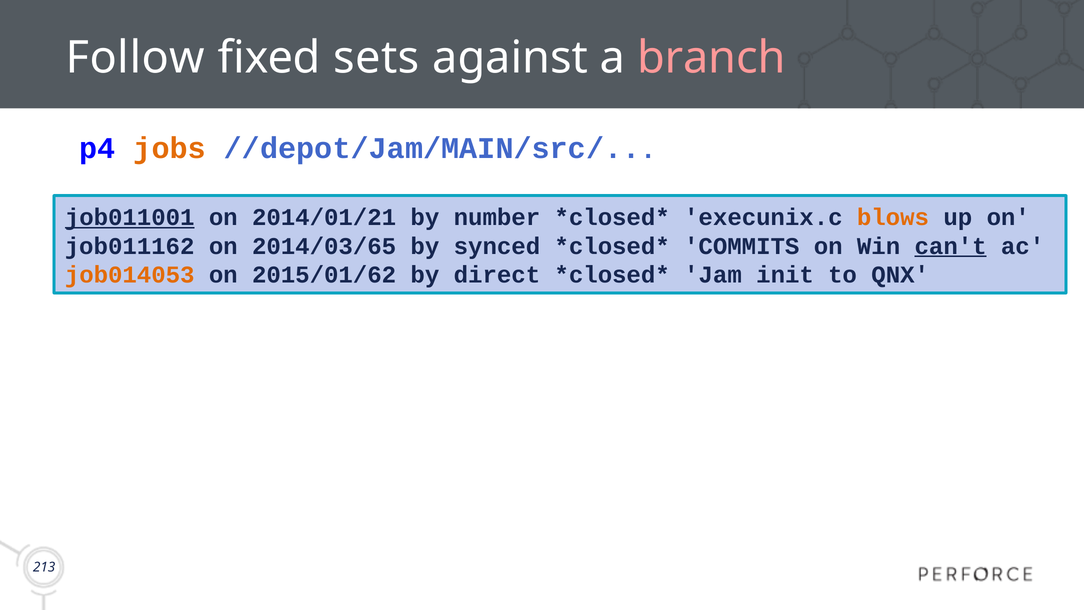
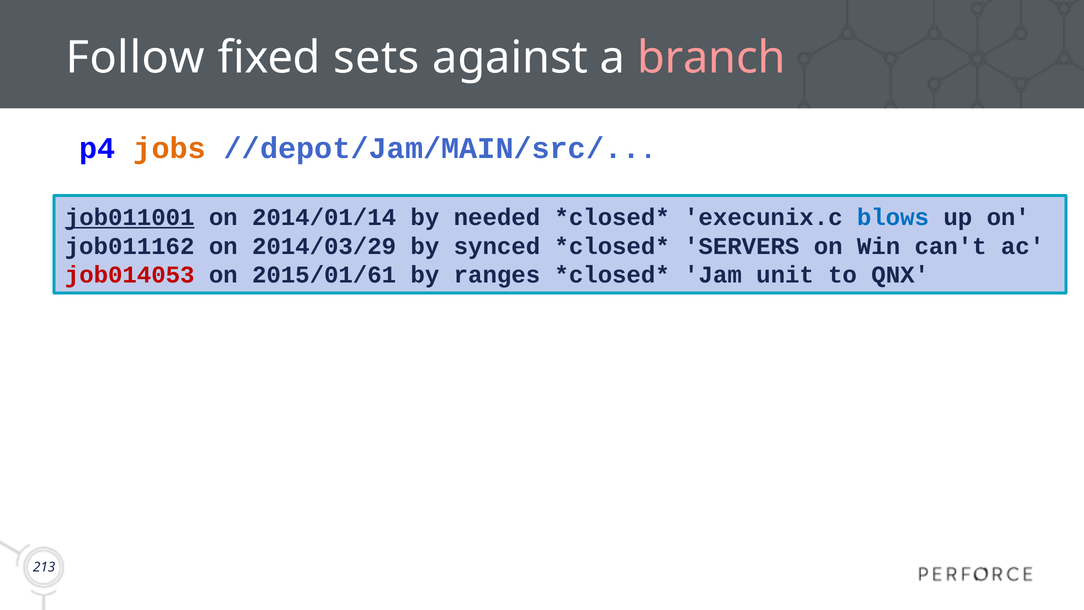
2014/01/21: 2014/01/21 -> 2014/01/14 (324, 217)
number: number -> needed (497, 217)
blows colour: orange -> blue (893, 217)
2014/03/65: 2014/03/65 -> 2014/03/29 (324, 246)
COMMITS: COMMITS -> SERVERS (742, 246)
can't underline: present -> none (951, 246)
job014053 colour: orange -> red (130, 275)
2015/01/62: 2015/01/62 -> 2015/01/61 (324, 275)
direct: direct -> ranges (497, 275)
init: init -> unit (785, 275)
